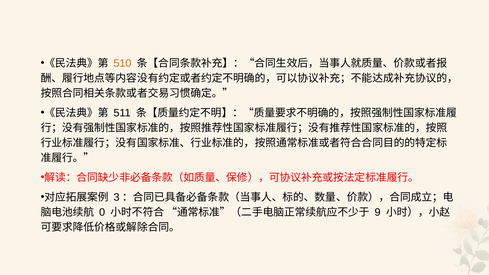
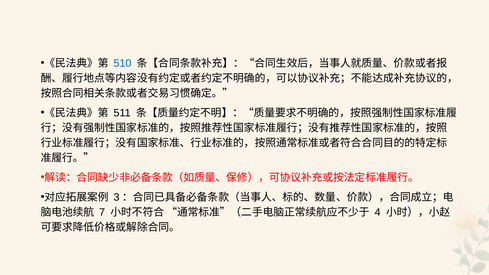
510 colour: orange -> blue (122, 63)
0: 0 -> 7 (102, 212)
9: 9 -> 4 (378, 212)
